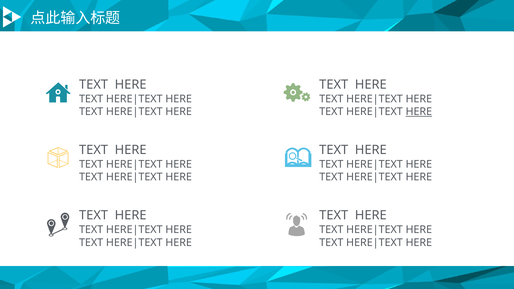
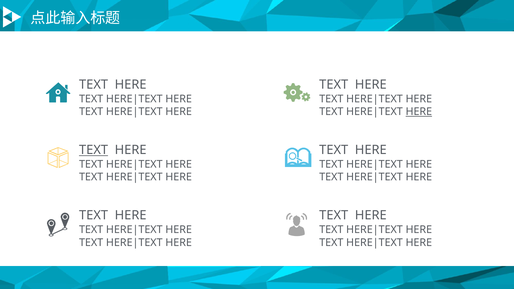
TEXT underline: none -> present (94, 150)
